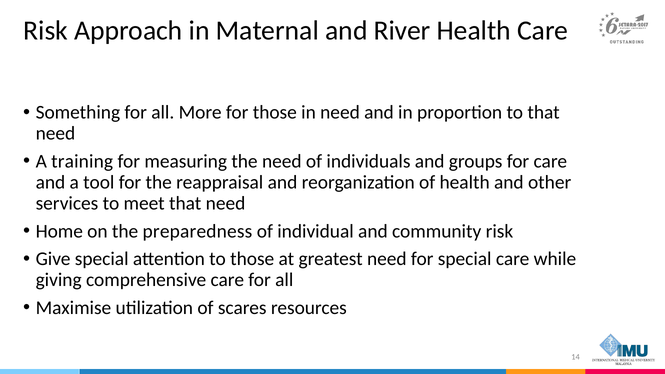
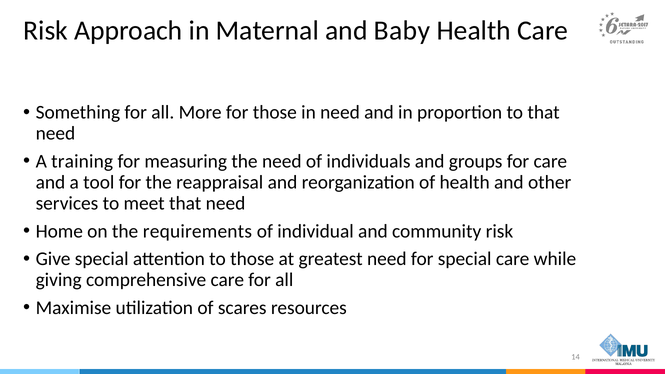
River: River -> Baby (402, 31)
preparedness: preparedness -> requirements (197, 231)
